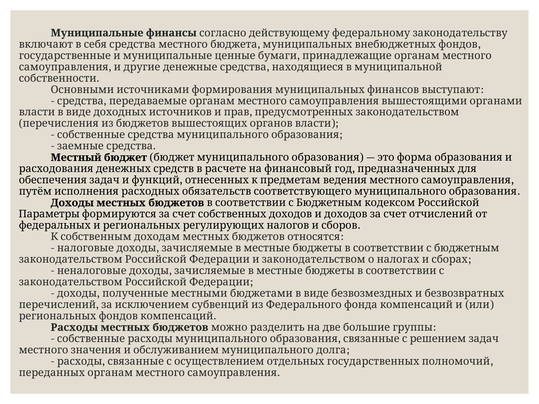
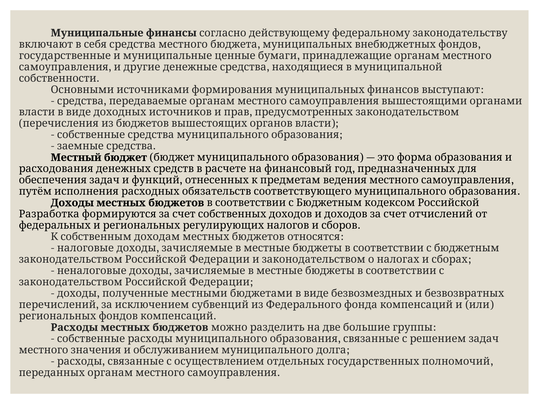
Параметры: Параметры -> Разработка (49, 214)
